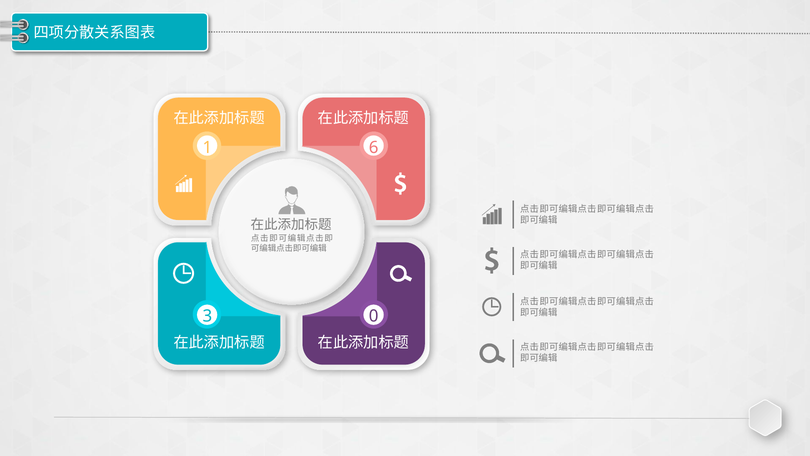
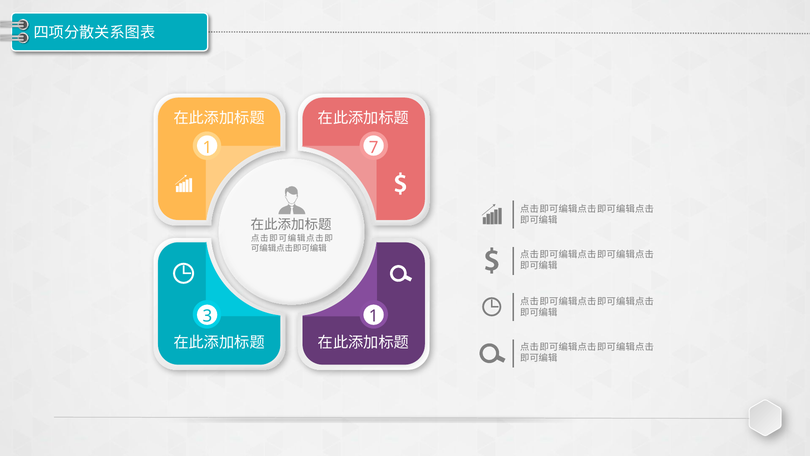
6: 6 -> 7 (374, 147)
3 0: 0 -> 1 (374, 316)
